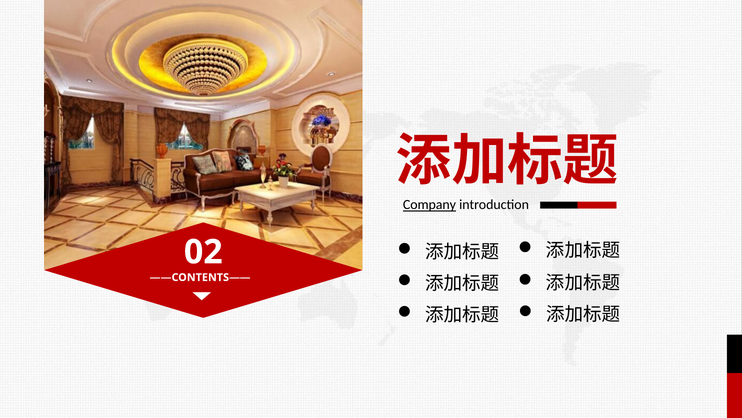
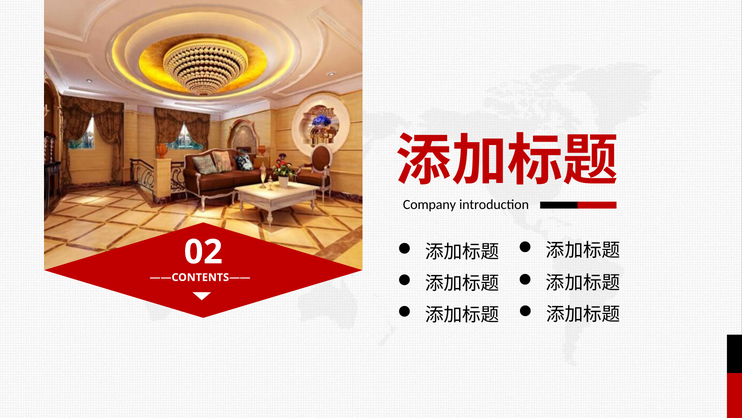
Company underline: present -> none (429, 205)
